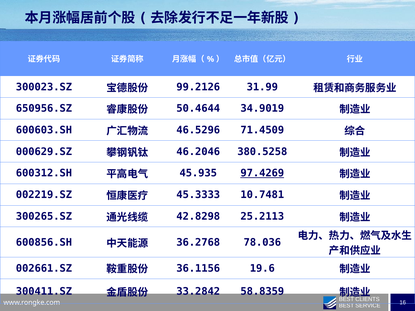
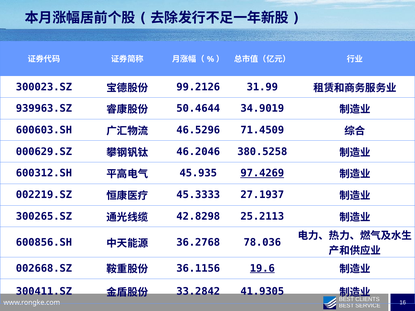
650956.SZ: 650956.SZ -> 939963.SZ (44, 109)
10.7481: 10.7481 -> 27.1937 (262, 195)
002661.SZ: 002661.SZ -> 002668.SZ (44, 268)
19.6 underline: none -> present (262, 268)
58.8359: 58.8359 -> 41.9305 (262, 292)
